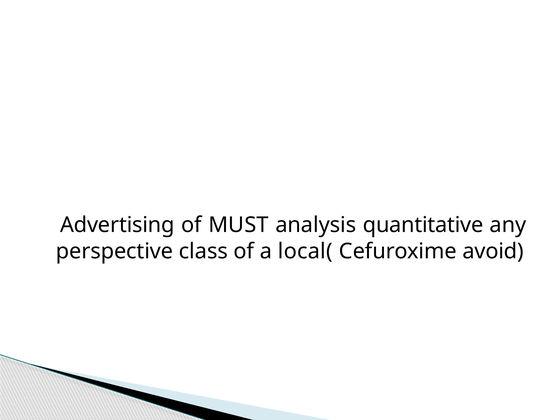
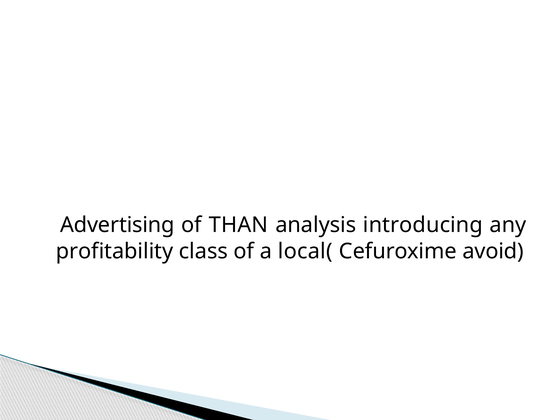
MUST: MUST -> THAN (238, 225)
quantitative: quantitative -> introducing (423, 225)
perspective: perspective -> profitability (115, 251)
